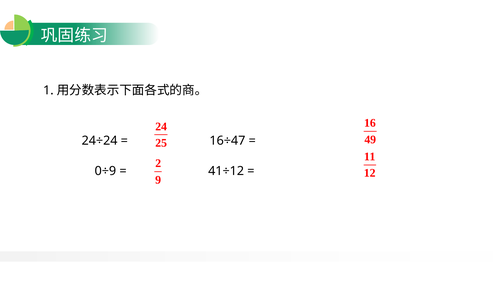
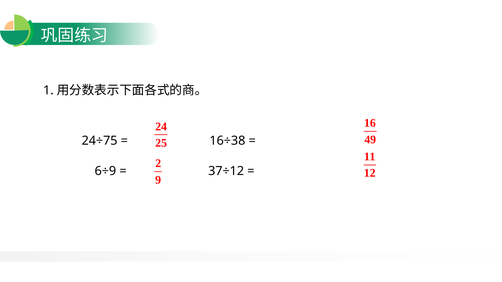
24÷24: 24÷24 -> 24÷75 (100, 141)
16÷47: 16÷47 -> 16÷38 (227, 141)
0÷9: 0÷9 -> 6÷9 (105, 171)
41÷12: 41÷12 -> 37÷12 (226, 171)
